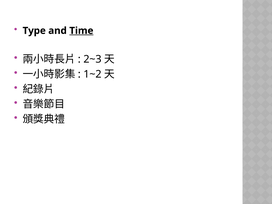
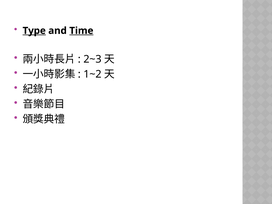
Type underline: none -> present (34, 31)
